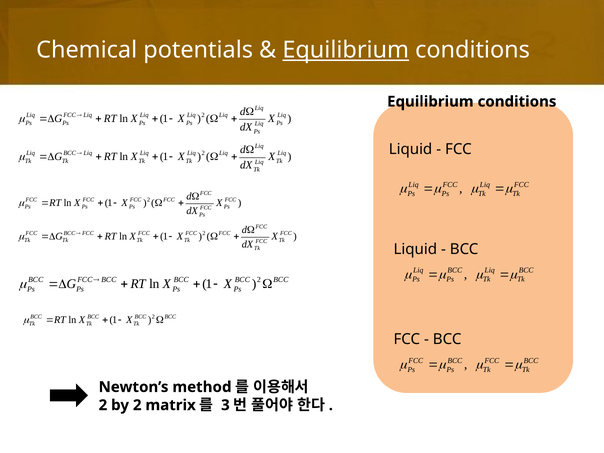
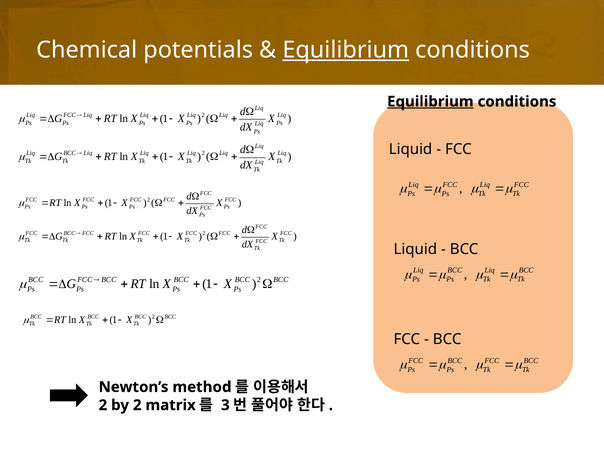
Equilibrium underline: none -> present (430, 102)
